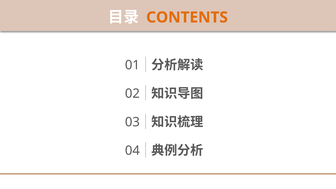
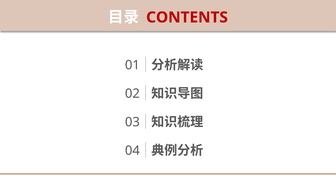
CONTENTS colour: orange -> red (187, 17)
